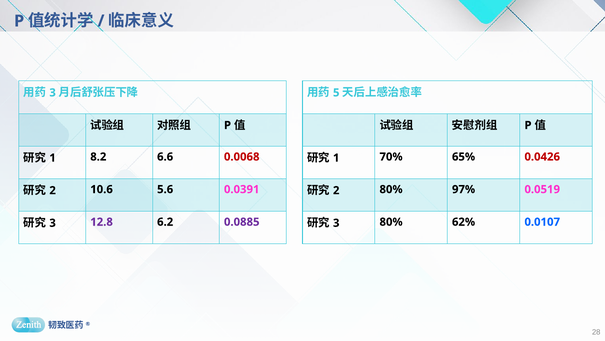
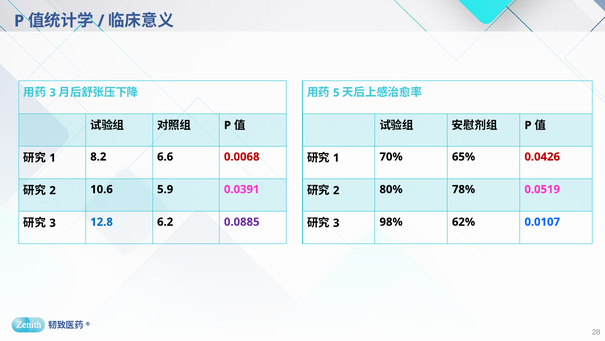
5.6: 5.6 -> 5.9 (165, 189)
97%: 97% -> 78% (464, 189)
12.8 colour: purple -> blue (102, 222)
80%: 80% -> 98% (391, 222)
